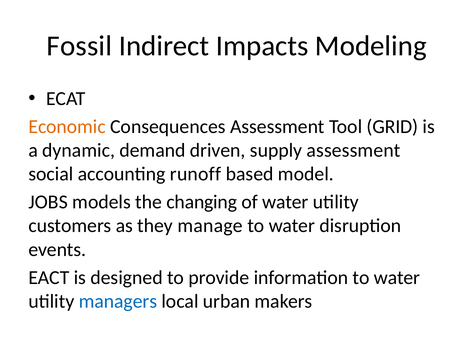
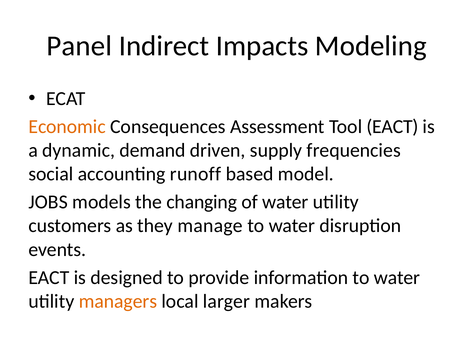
Fossil: Fossil -> Panel (79, 46)
Tool GRID: GRID -> EACT (392, 126)
supply assessment: assessment -> frequencies (354, 150)
managers colour: blue -> orange (118, 301)
urban: urban -> larger (226, 301)
